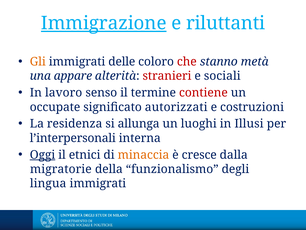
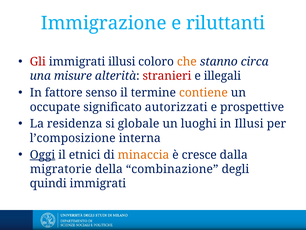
Immigrazione underline: present -> none (104, 23)
Gli colour: orange -> red (38, 62)
immigrati delle: delle -> illusi (122, 62)
che colour: red -> orange (187, 62)
metà: metà -> circa (255, 62)
appare: appare -> misure (73, 76)
sociali: sociali -> illegali (222, 76)
lavoro: lavoro -> fattore (64, 93)
contiene colour: red -> orange (203, 93)
costruzioni: costruzioni -> prospettive (252, 107)
allunga: allunga -> globale (139, 124)
l’interpersonali: l’interpersonali -> l’composizione (73, 138)
funzionalismo: funzionalismo -> combinazione (172, 169)
lingua: lingua -> quindi (48, 183)
